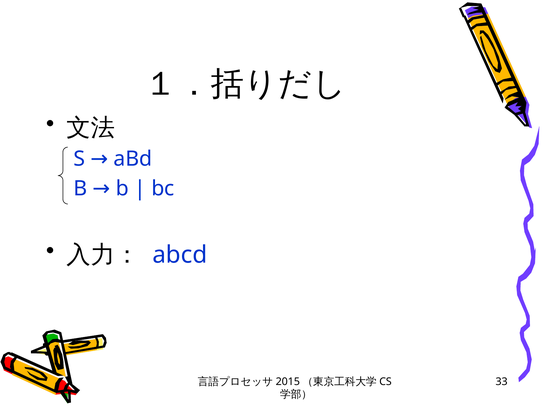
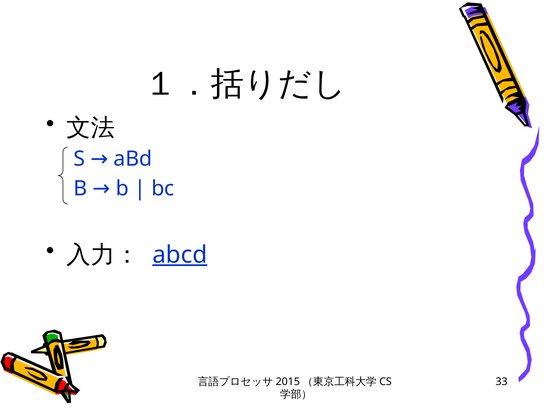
abcd underline: none -> present (180, 255)
